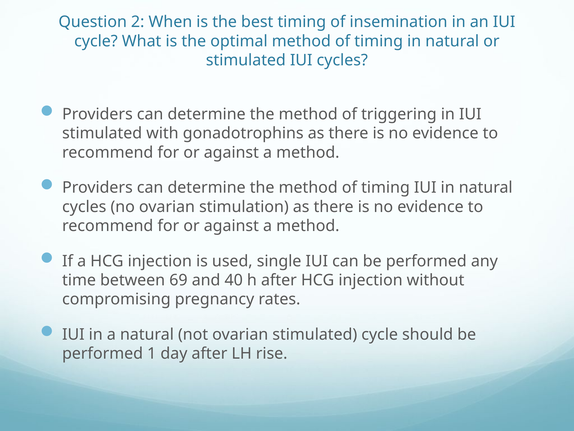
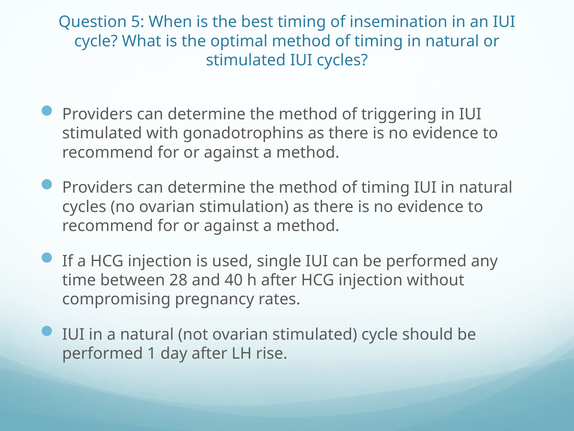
2: 2 -> 5 (138, 22)
69: 69 -> 28 (178, 280)
